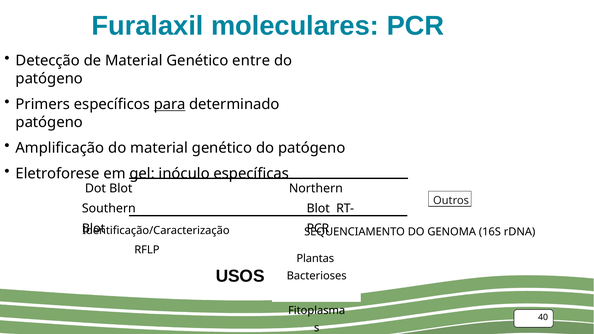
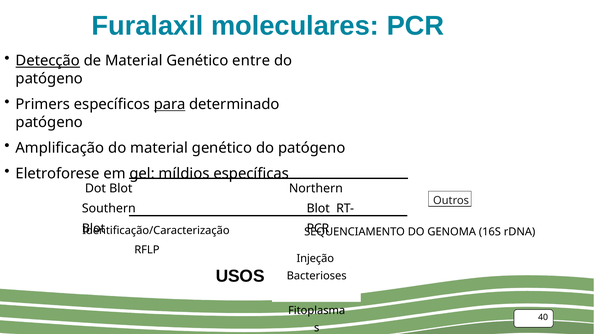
Detecção underline: none -> present (48, 61)
inóculo: inóculo -> míldios (184, 174)
Plantas: Plantas -> Injeção (315, 258)
